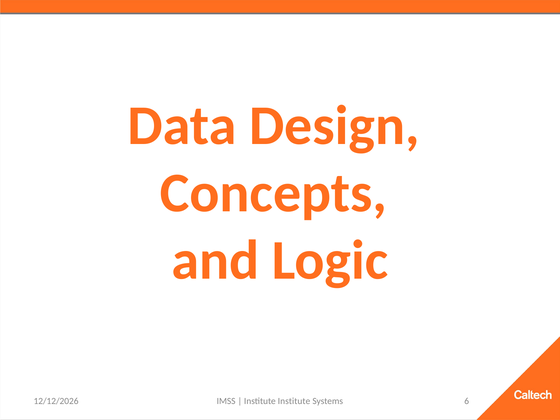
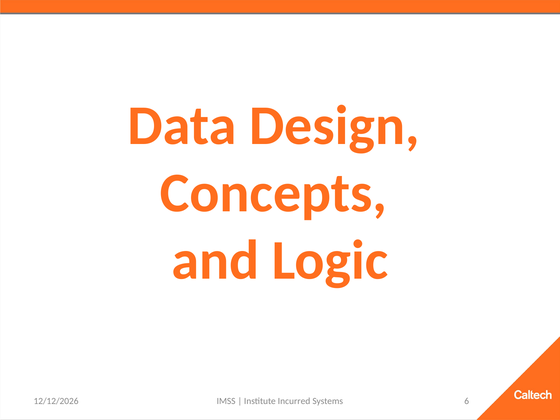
Institute Institute: Institute -> Incurred (294, 401)
